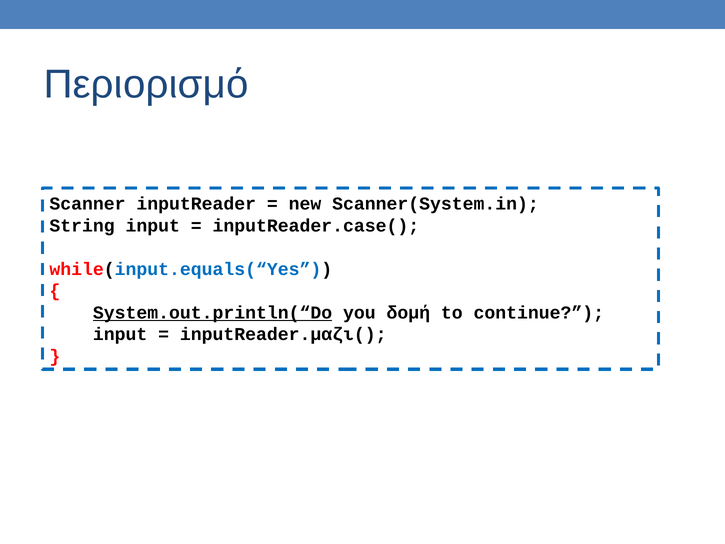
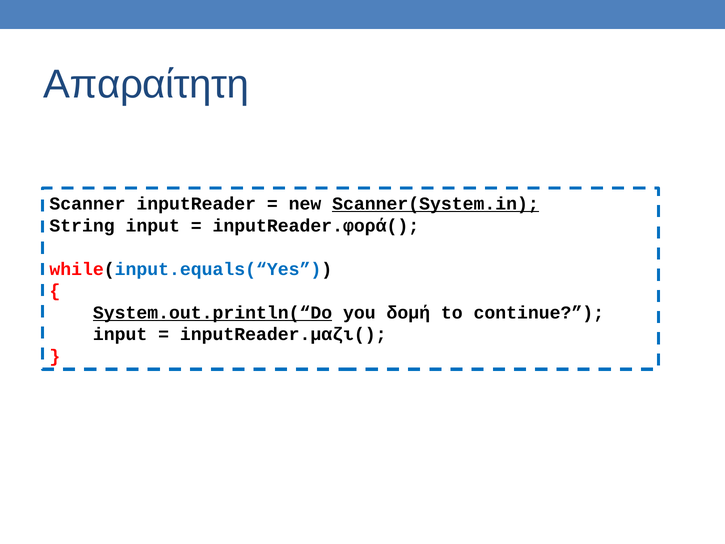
Περιορισμό: Περιορισμό -> Απαραίτητη (146, 84)
Scanner(System.in underline: none -> present (435, 204)
inputReader.case(: inputReader.case( -> inputReader.φορά( (316, 225)
